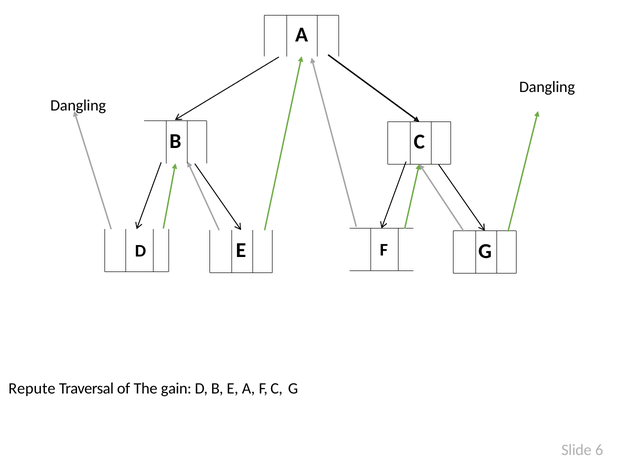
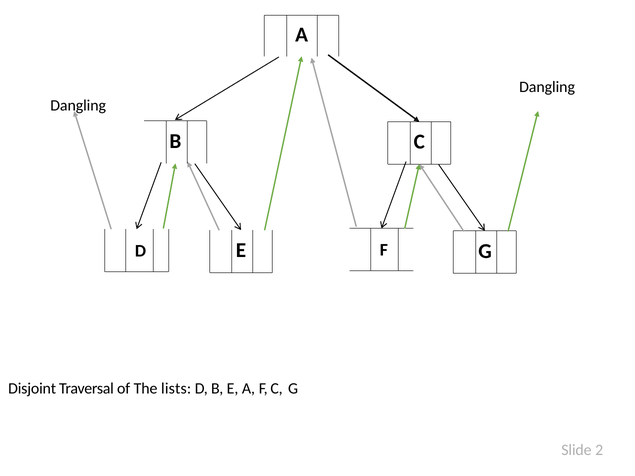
Repute: Repute -> Disjoint (32, 389)
gain: gain -> lists (176, 389)
6: 6 -> 2 (599, 450)
